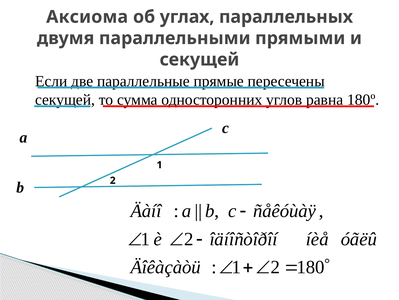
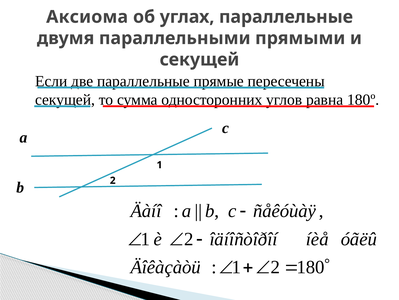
углах параллельных: параллельных -> параллельные (286, 17)
